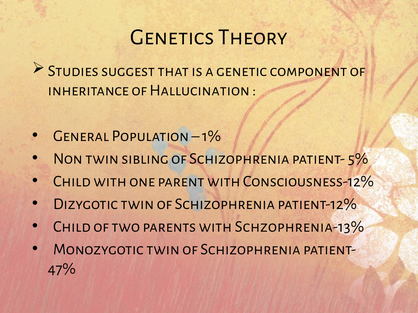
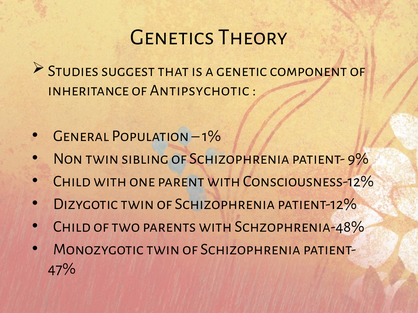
Hallucination: Hallucination -> Antipsychotic (200, 90)
5%: 5% -> 9% (358, 159)
Schzophrenia-13%: Schzophrenia-13% -> Schzophrenia-48% (300, 227)
